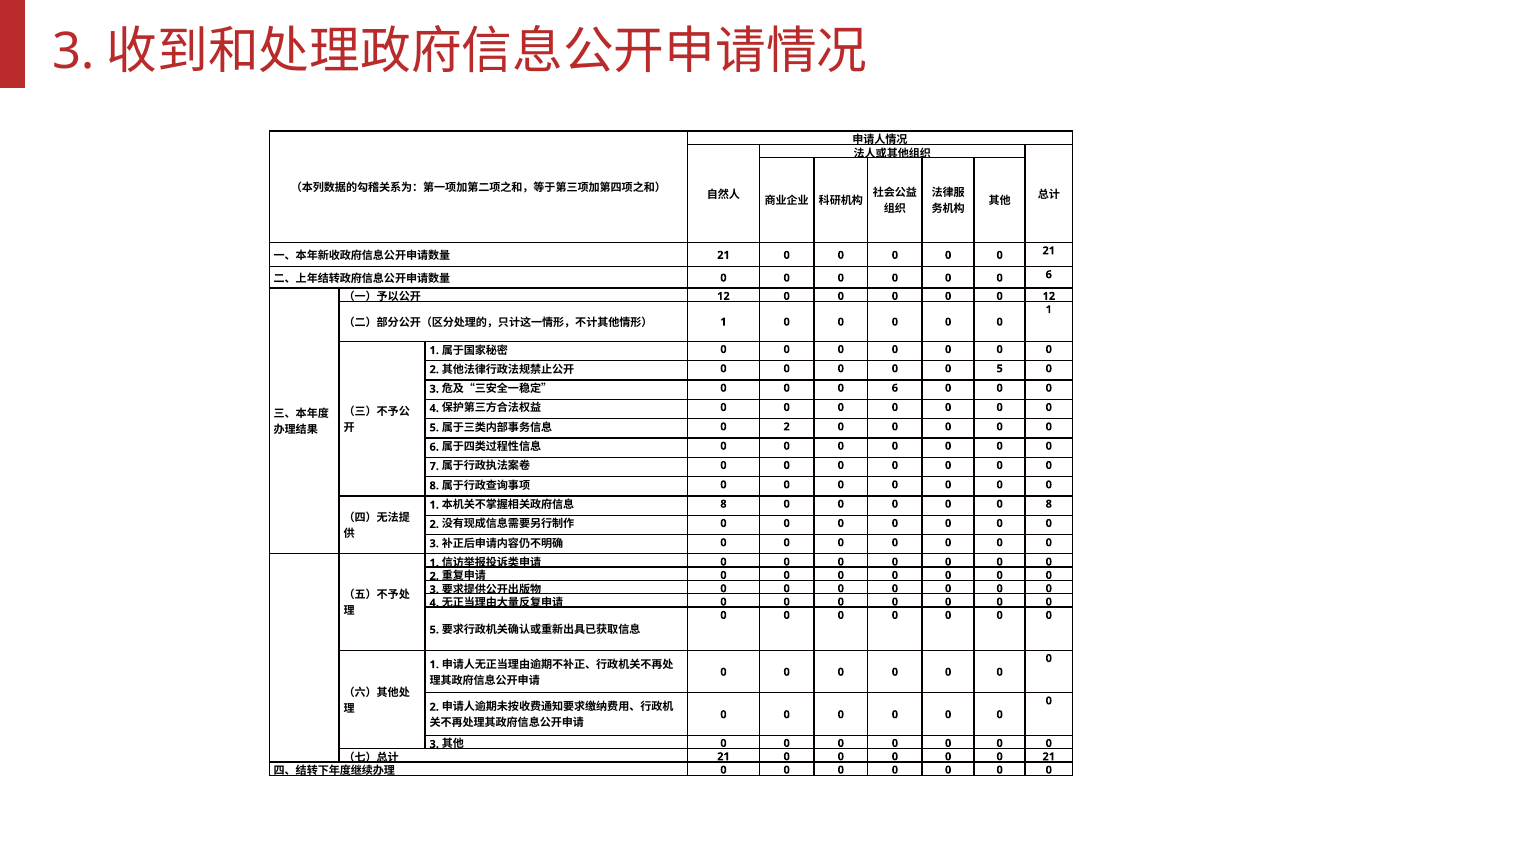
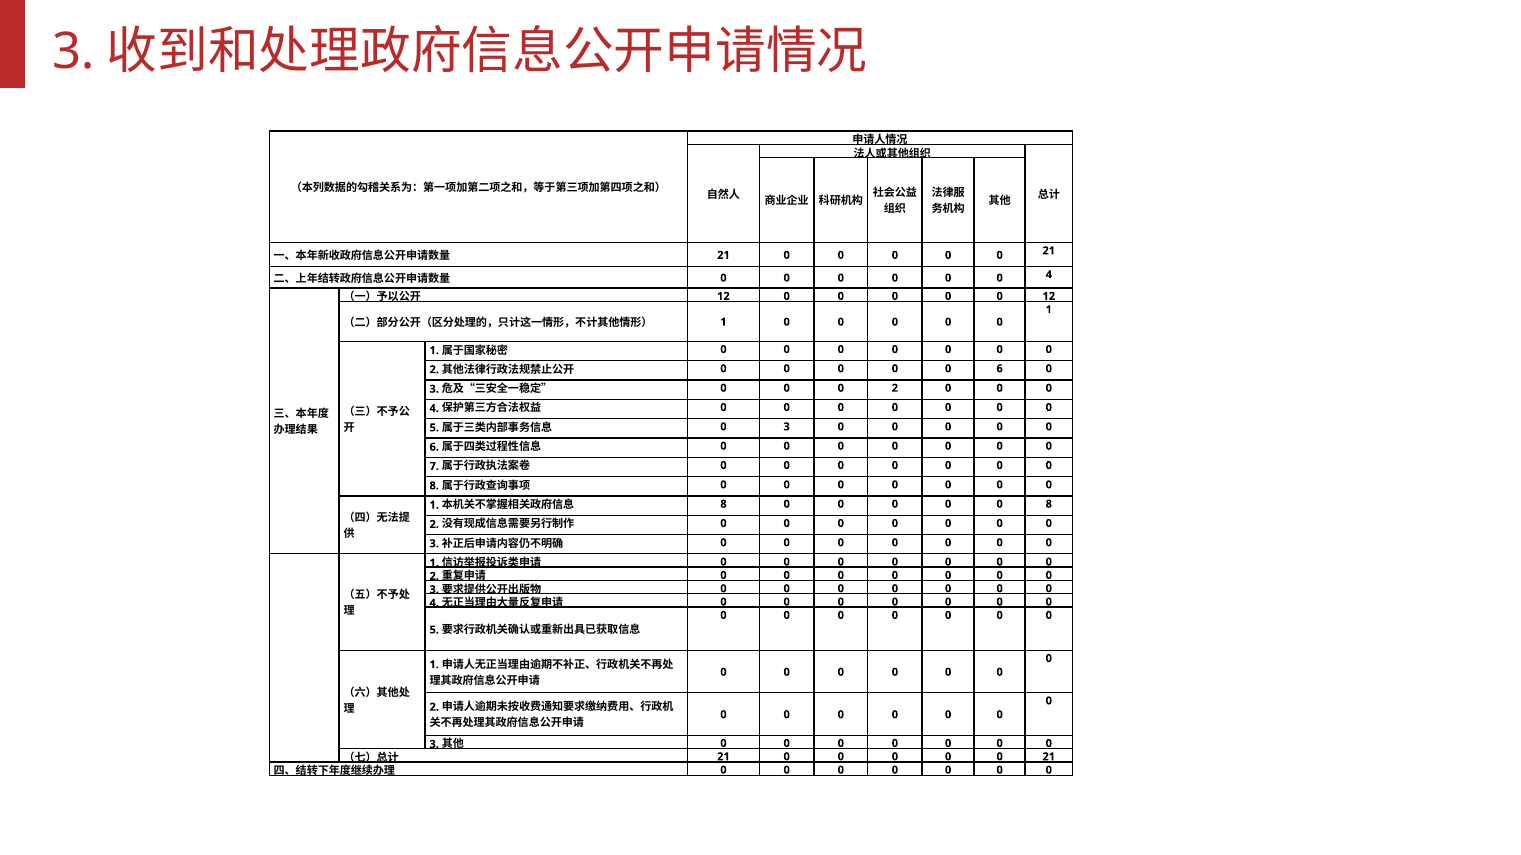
6: 6 -> 4 (1049, 275)
5: 5 -> 6 (1000, 369)
6: 6 -> 2 (895, 388)
2: 2 -> 3 (787, 427)
